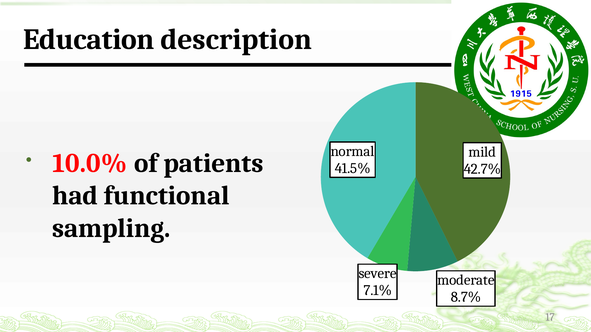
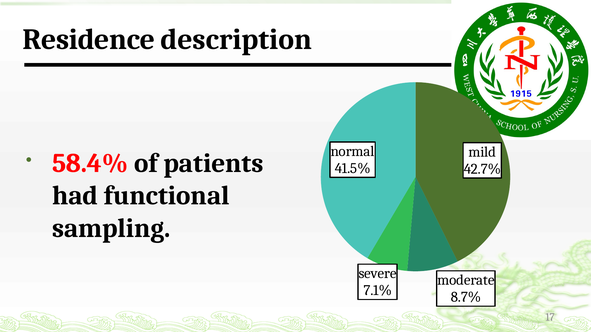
Education: Education -> Residence (89, 39)
10.0%: 10.0% -> 58.4% (90, 163)
